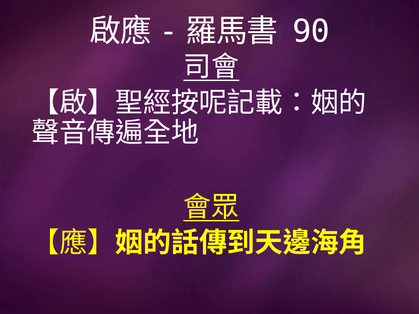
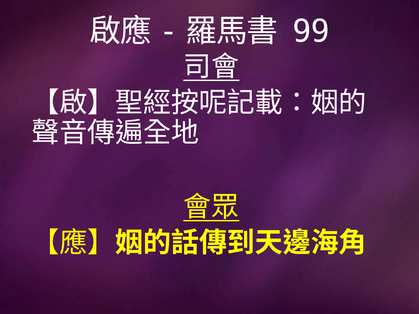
90: 90 -> 99 (311, 32)
